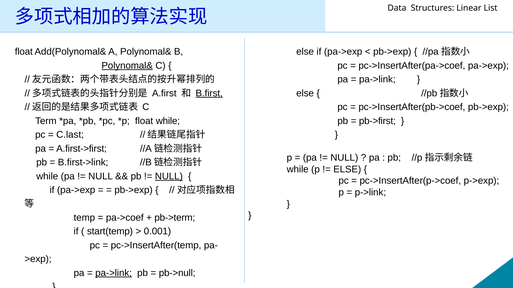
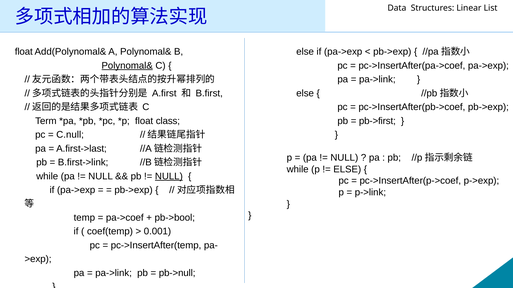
B.first underline: present -> none (209, 93)
float while: while -> class (168, 121)
C.last: C.last -> C.null (70, 135)
A.first->first: A.first->first -> A.first->last (82, 149)
pb->term: pb->term -> pb->bool (175, 218)
start(temp: start(temp -> coef(temp (110, 232)
pa->link underline: present -> none (114, 273)
